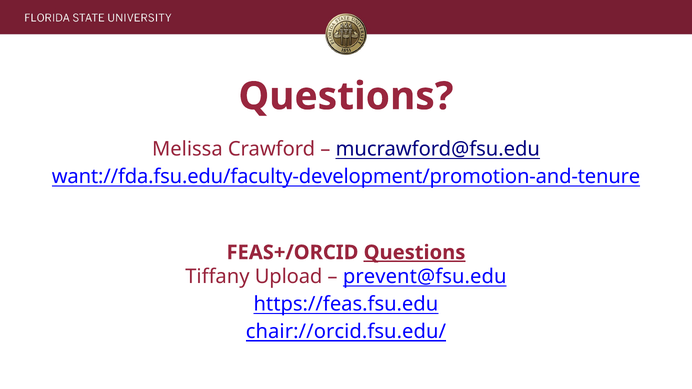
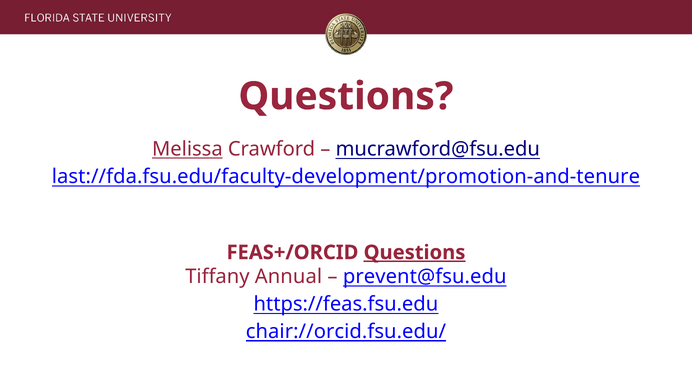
Melissa underline: none -> present (187, 149)
want://fda.fsu.edu/faculty-development/promotion-and-tenure: want://fda.fsu.edu/faculty-development/promotion-and-tenure -> last://fda.fsu.edu/faculty-development/promotion-and-tenure (346, 177)
Upload: Upload -> Annual (288, 277)
